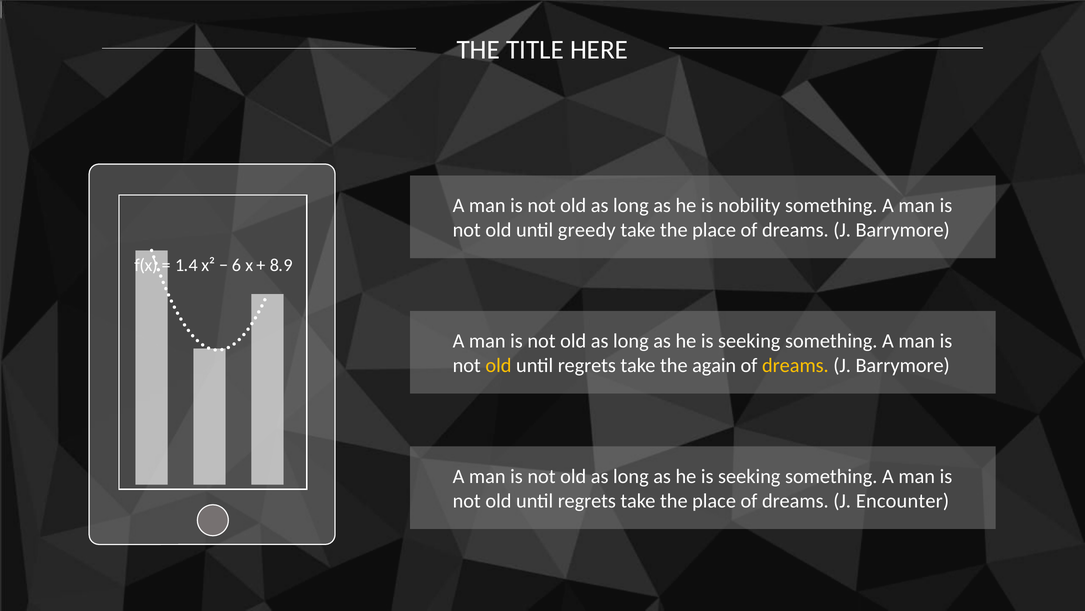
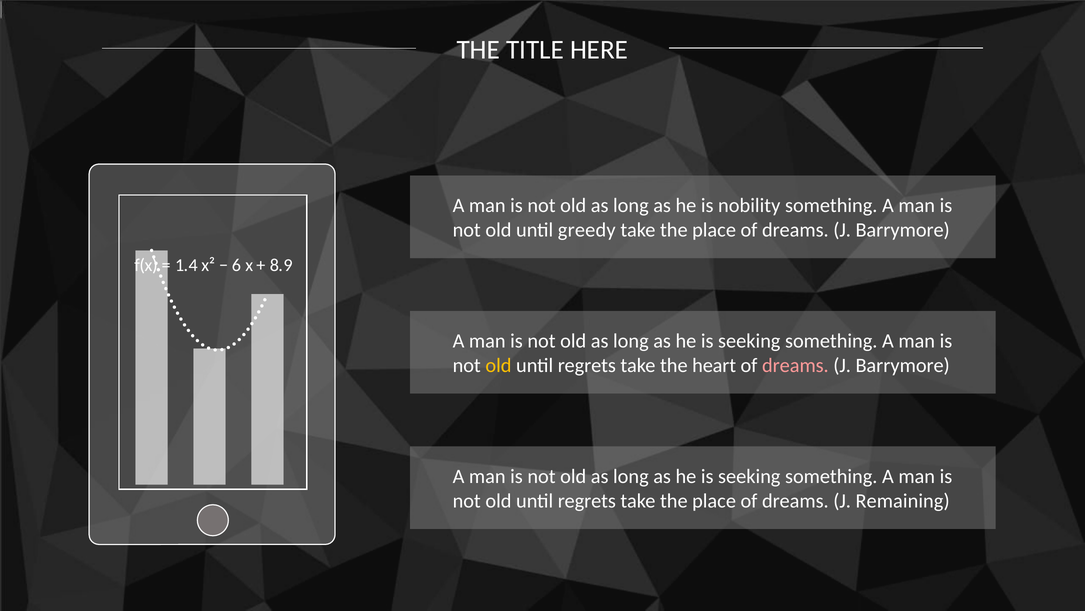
again: again -> heart (714, 365)
dreams colour: yellow -> pink (795, 365)
Encounter: Encounter -> Remaining (903, 500)
